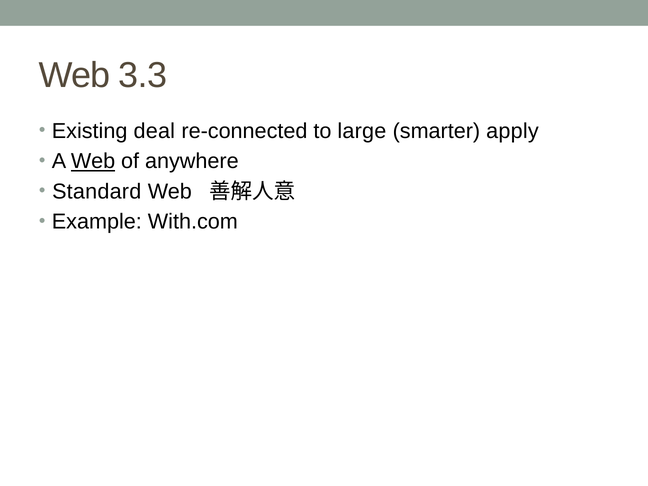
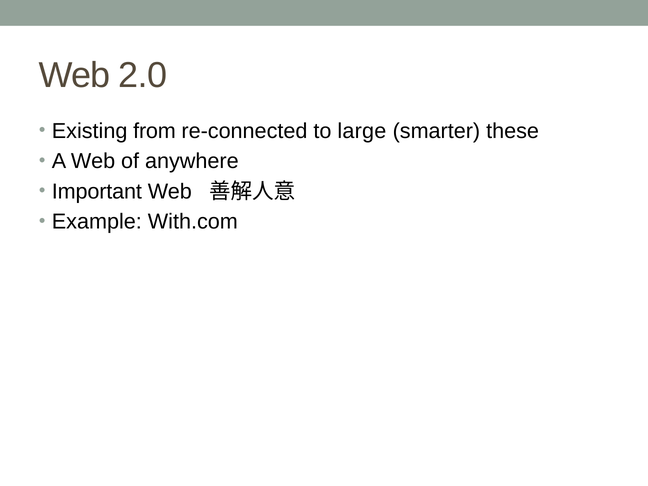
3.3: 3.3 -> 2.0 (143, 75)
deal: deal -> from (155, 131)
apply: apply -> these (513, 131)
Web underline: present -> none (93, 161)
Standard: Standard -> Important (97, 192)
